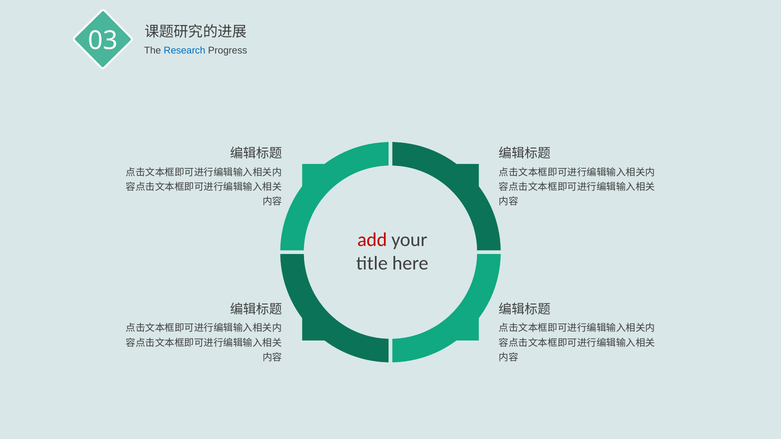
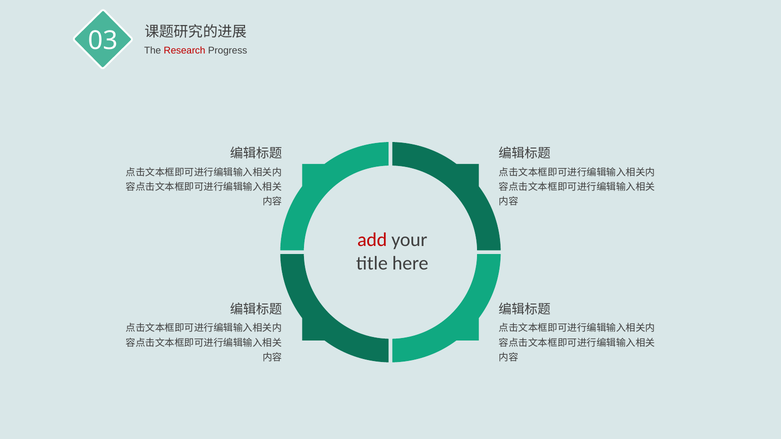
Research colour: blue -> red (185, 51)
